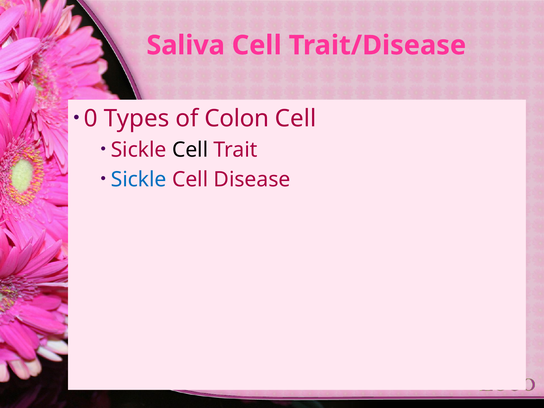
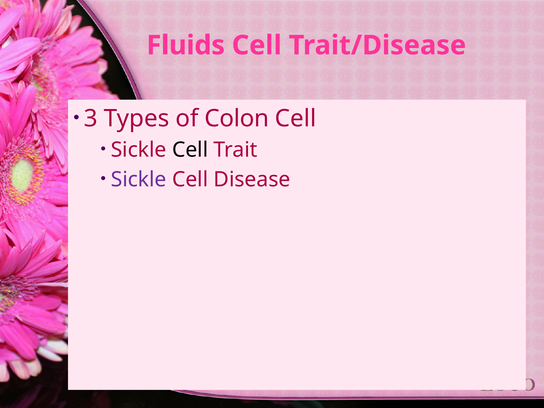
Saliva: Saliva -> Fluids (186, 45)
0: 0 -> 3 (91, 119)
Sickle colour: blue -> purple (139, 180)
